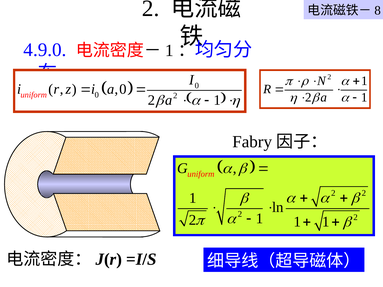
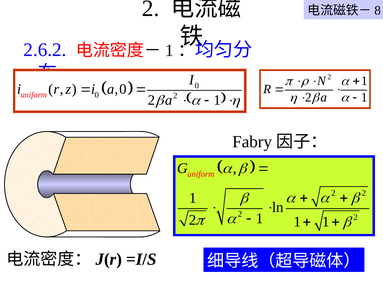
4.9.0: 4.9.0 -> 2.6.2 (45, 50)
